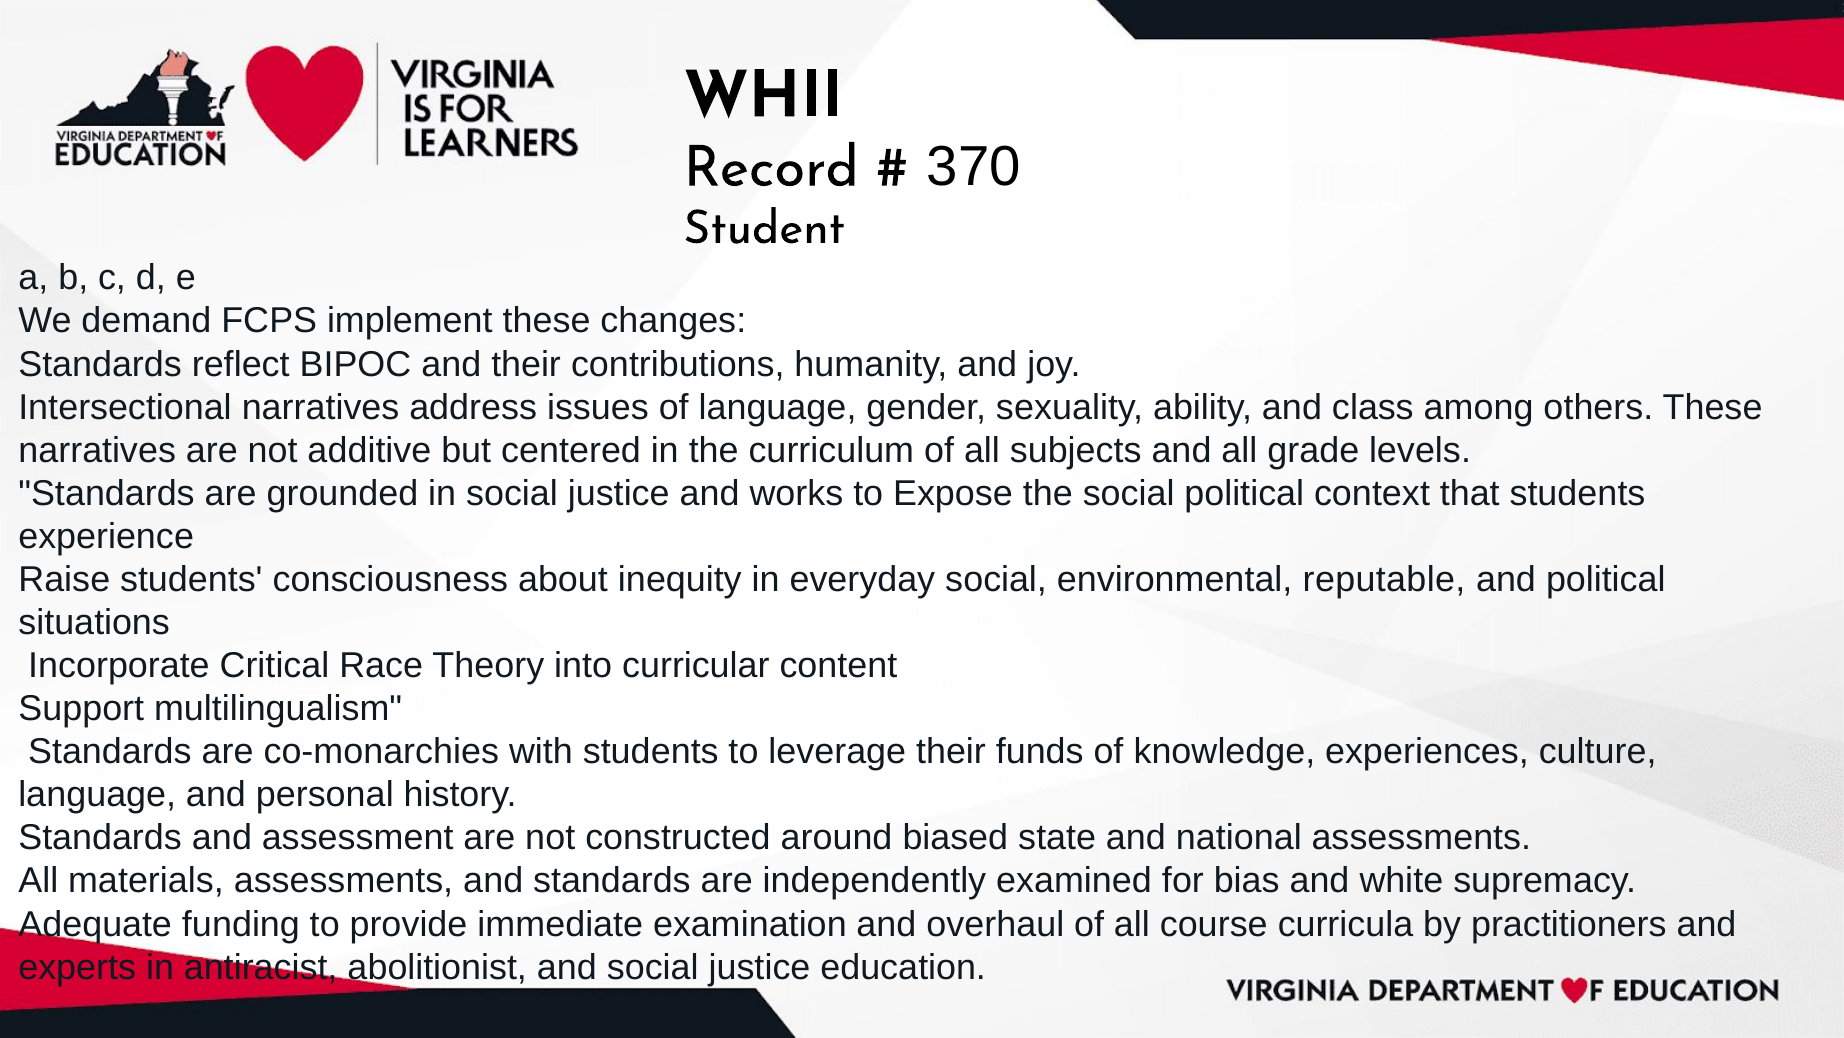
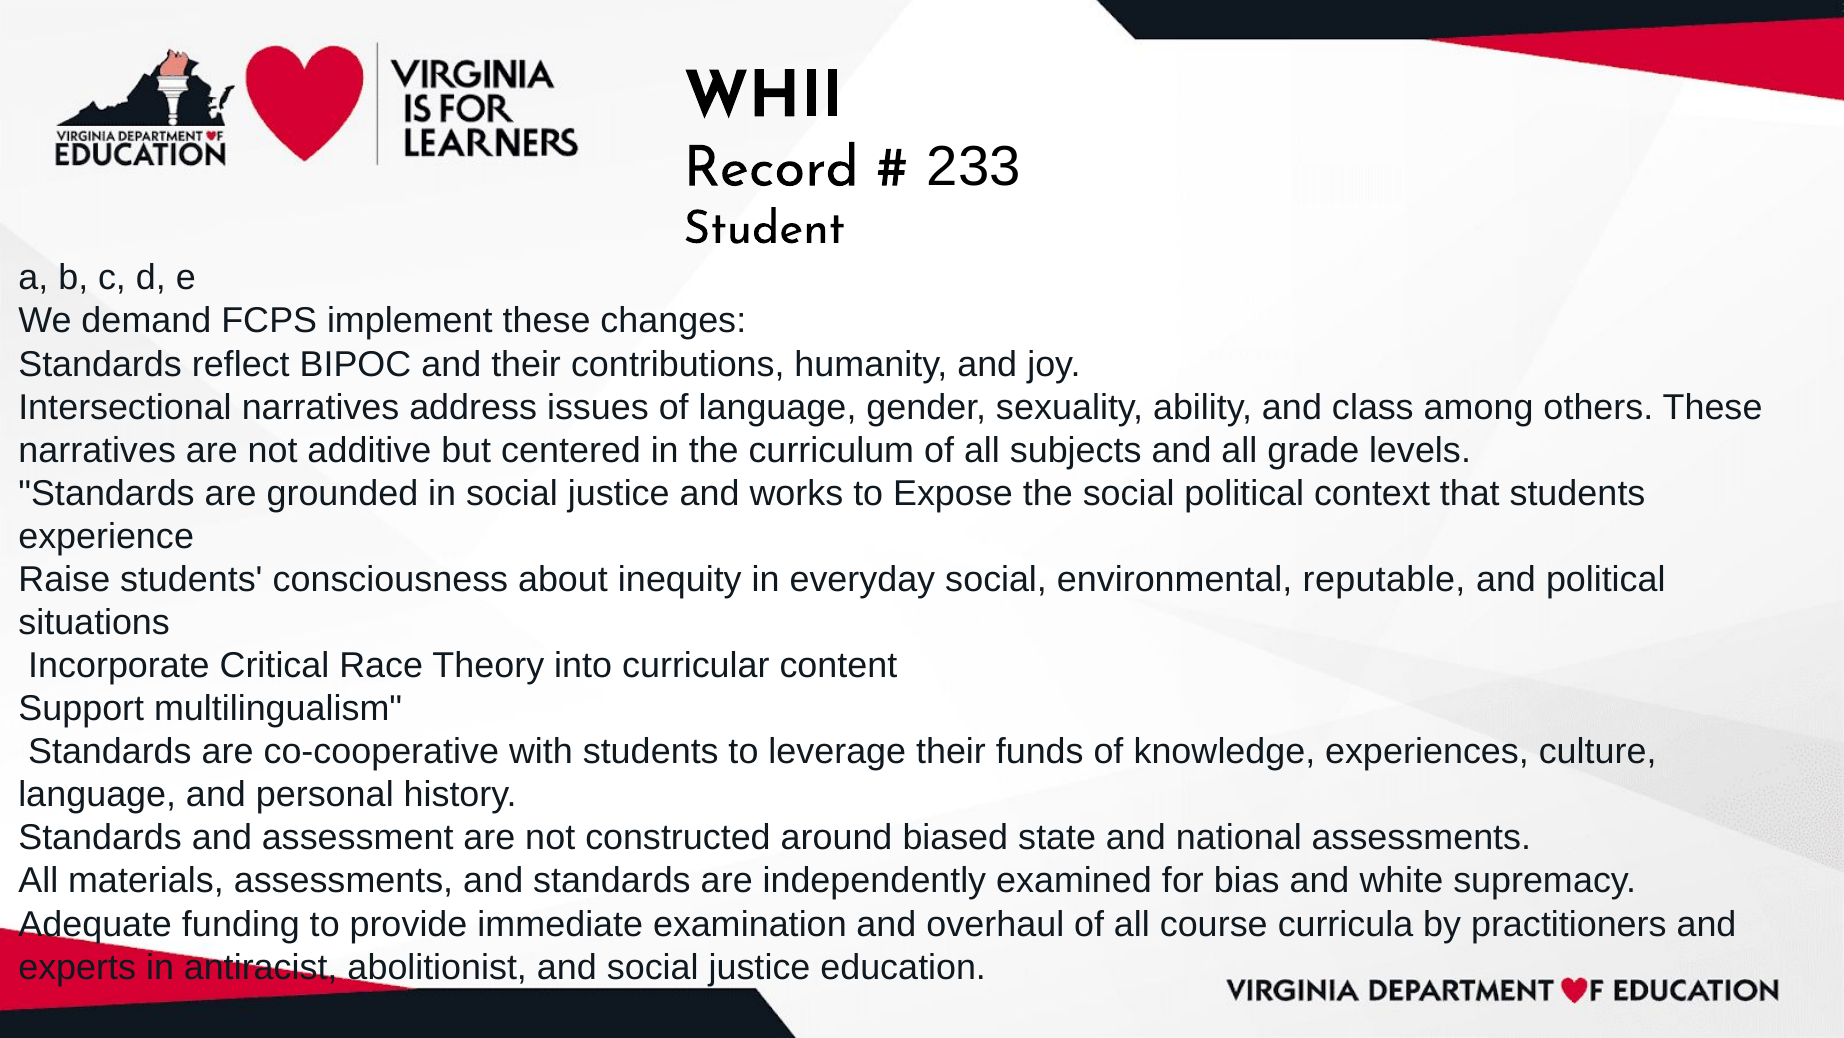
370: 370 -> 233 (974, 167)
co-monarchies: co-monarchies -> co-cooperative (381, 751)
